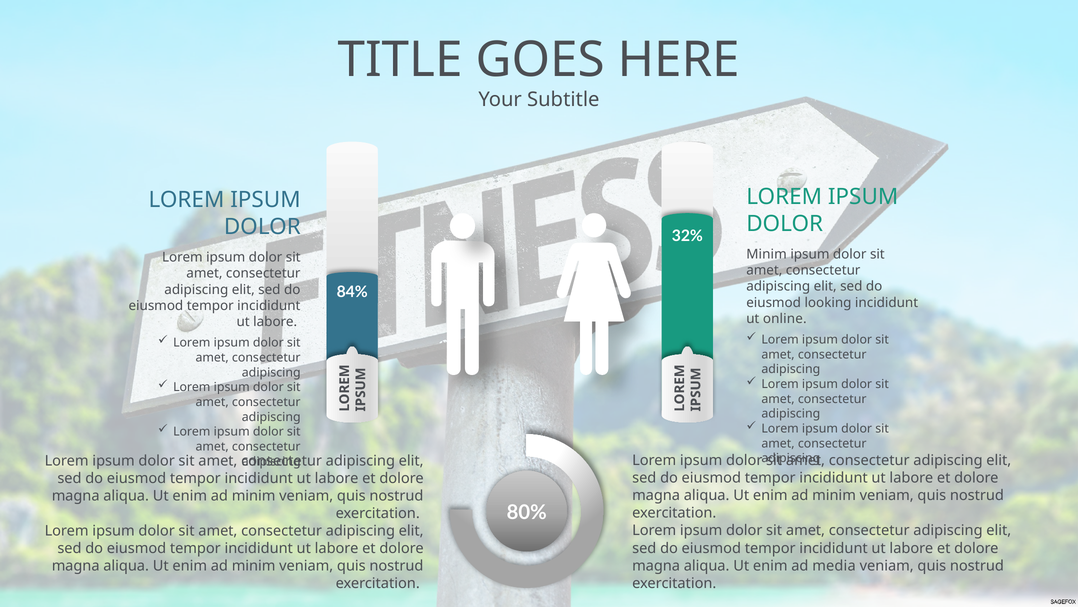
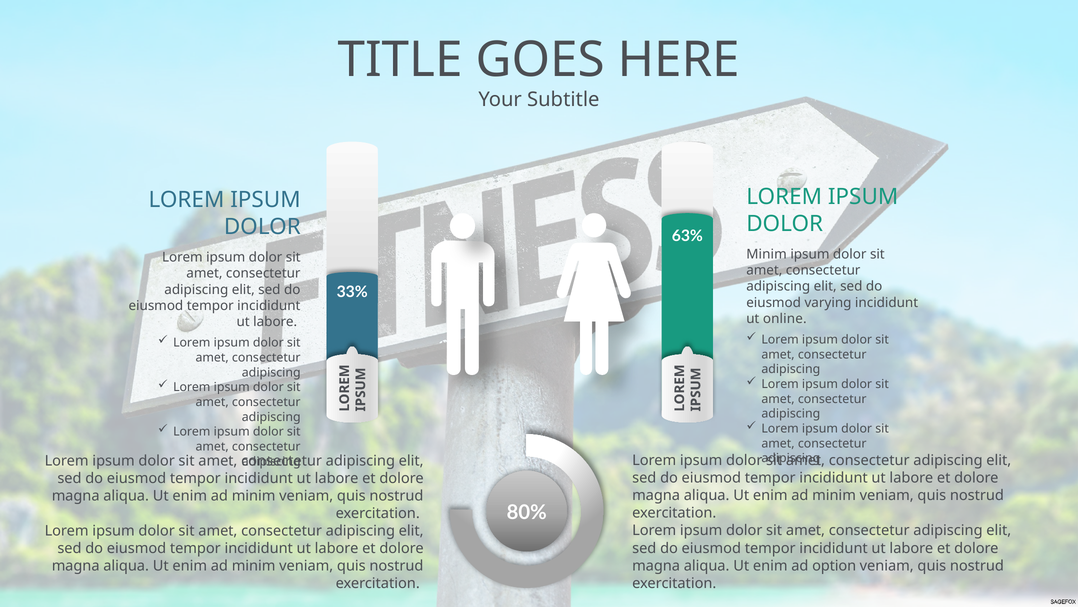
32%: 32% -> 63% (687, 236)
84%: 84% -> 33% (352, 292)
looking: looking -> varying (828, 302)
media: media -> option (834, 565)
